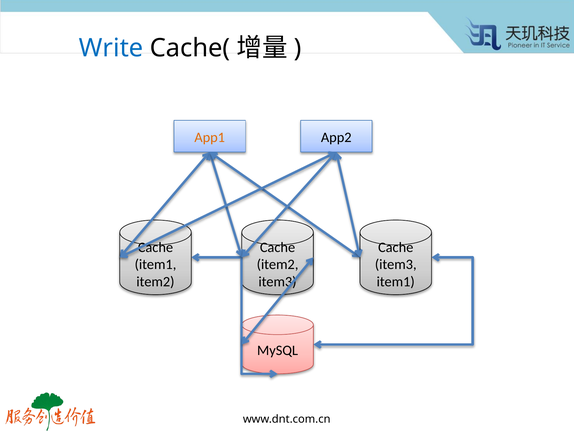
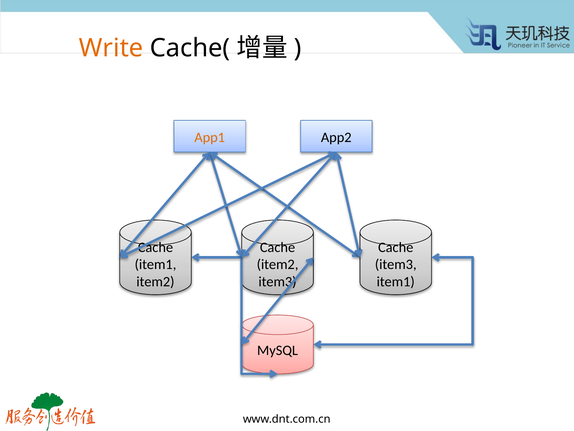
Write colour: blue -> orange (111, 48)
